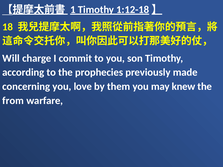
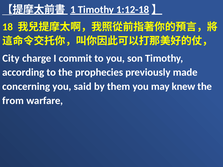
Will: Will -> City (11, 58)
love: love -> said (83, 87)
